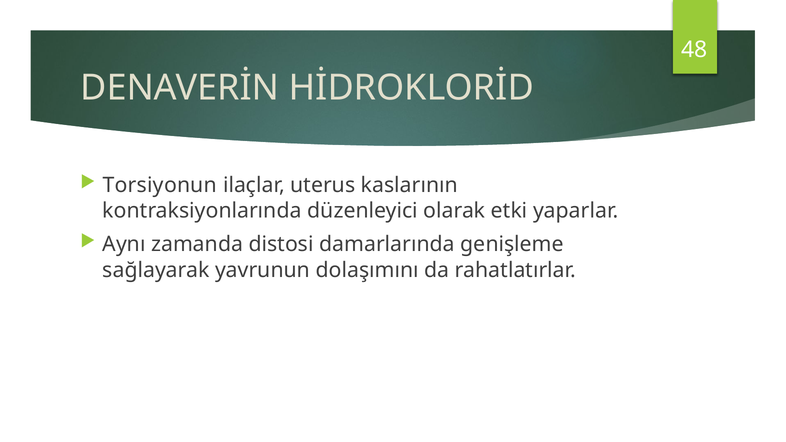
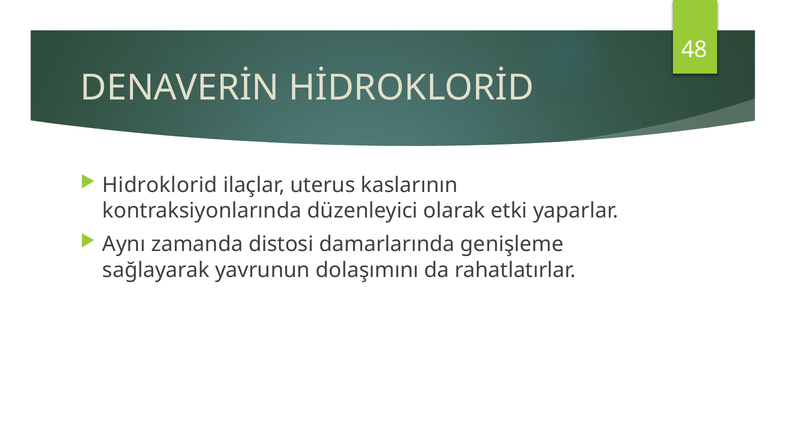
Torsiyonun: Torsiyonun -> Hidroklorid (160, 185)
